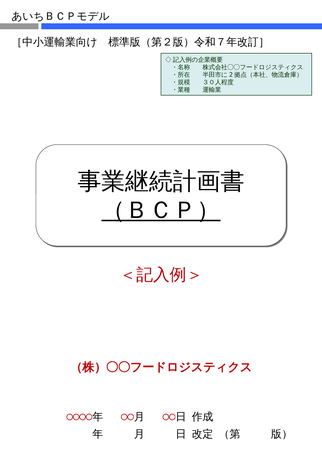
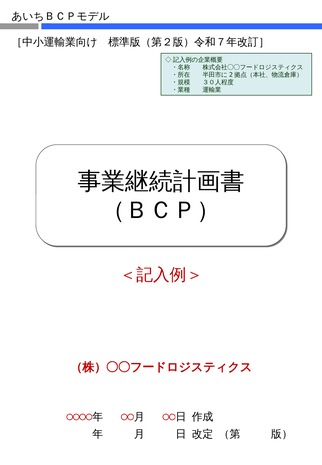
（ＢＣＰ） underline: present -> none (161, 210)
